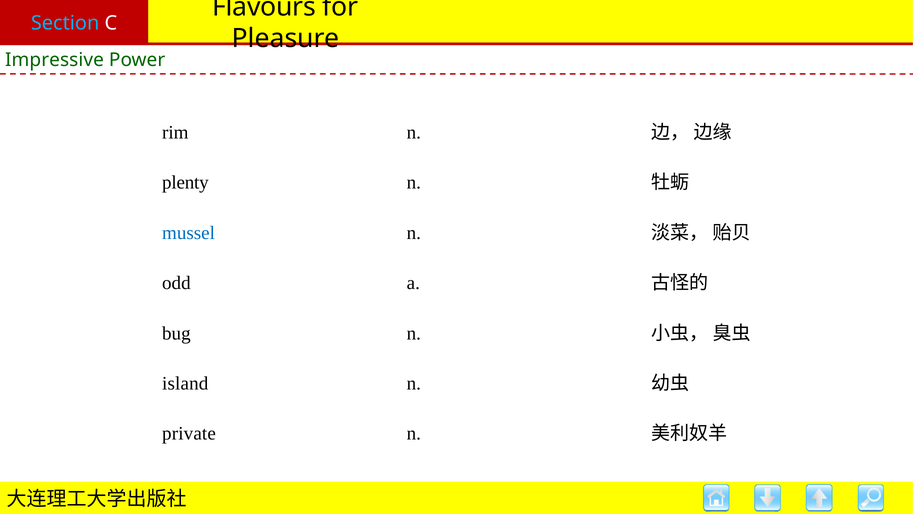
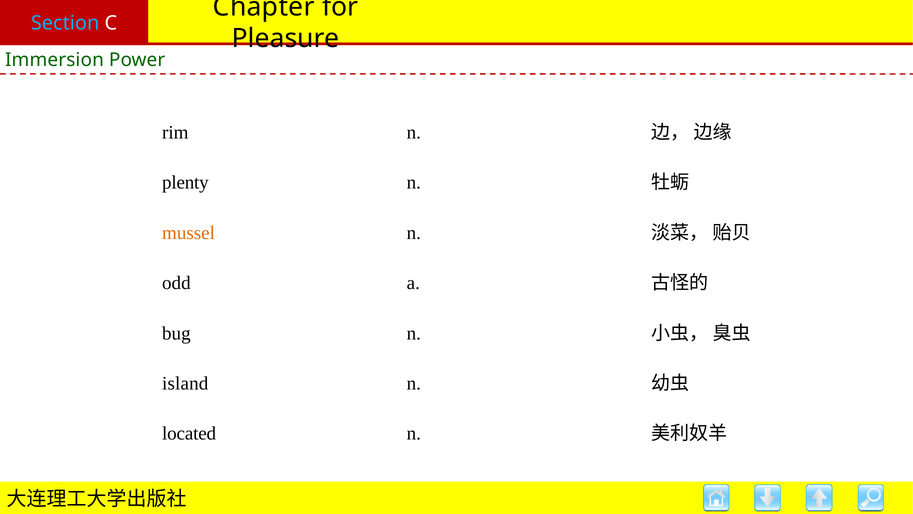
Flavours: Flavours -> Chapter (264, 7)
Impressive: Impressive -> Immersion (54, 60)
mussel colour: blue -> orange (189, 233)
private: private -> located (189, 434)
